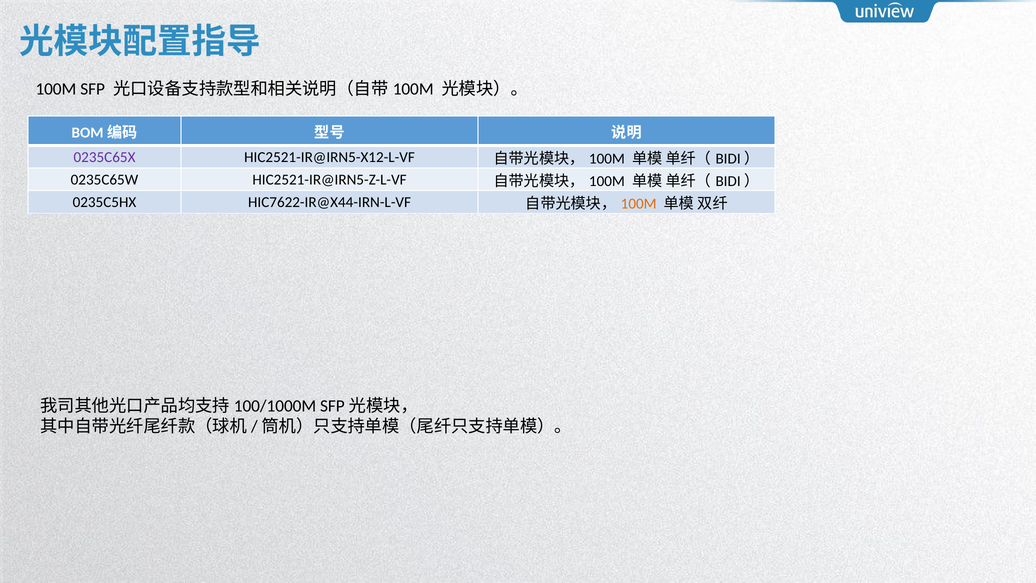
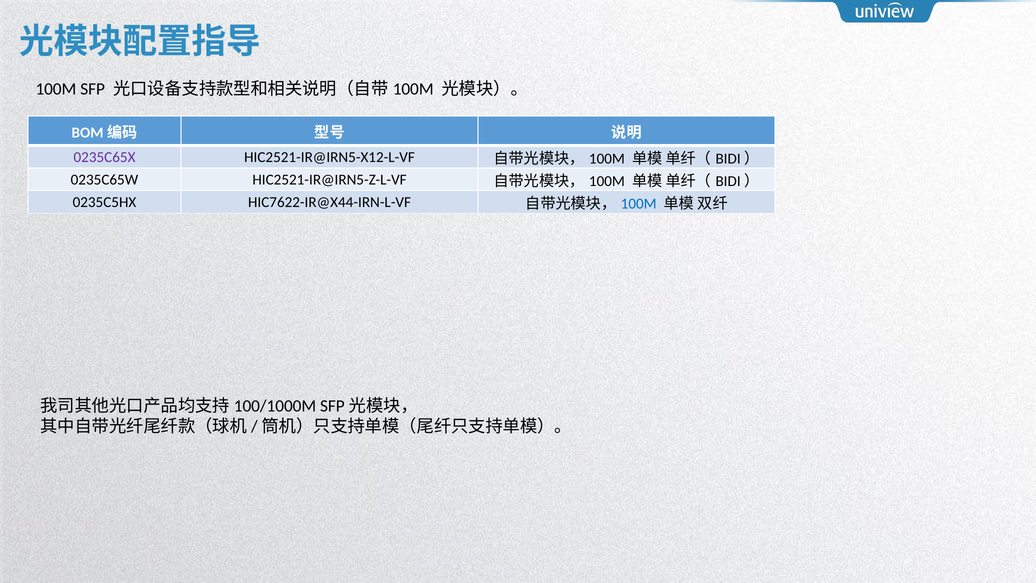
100M colour: orange -> blue (639, 204)
